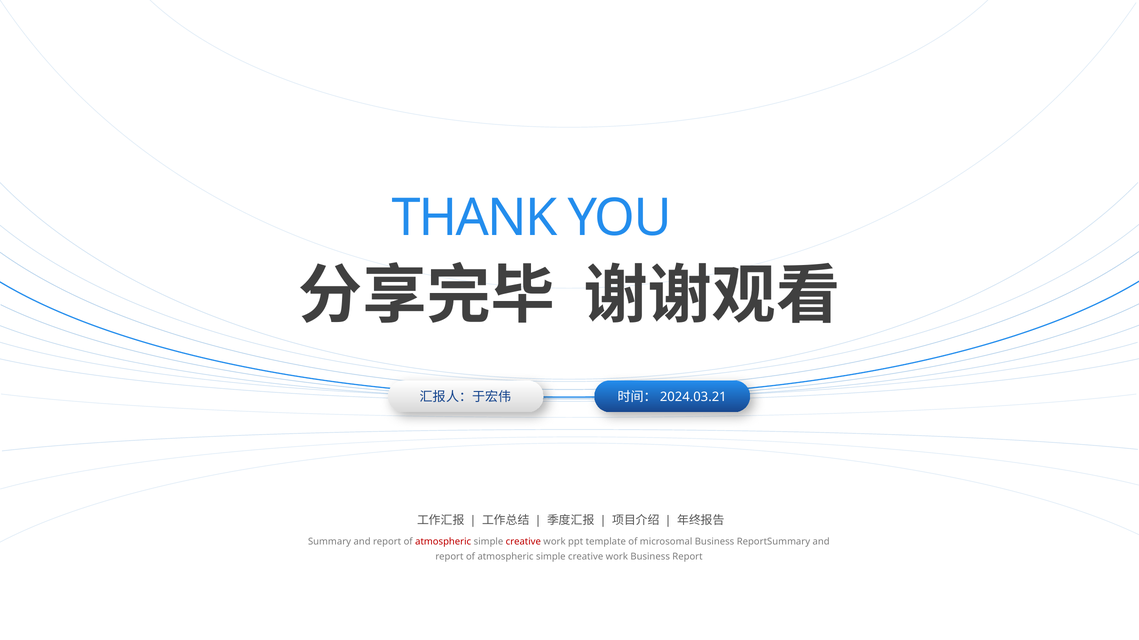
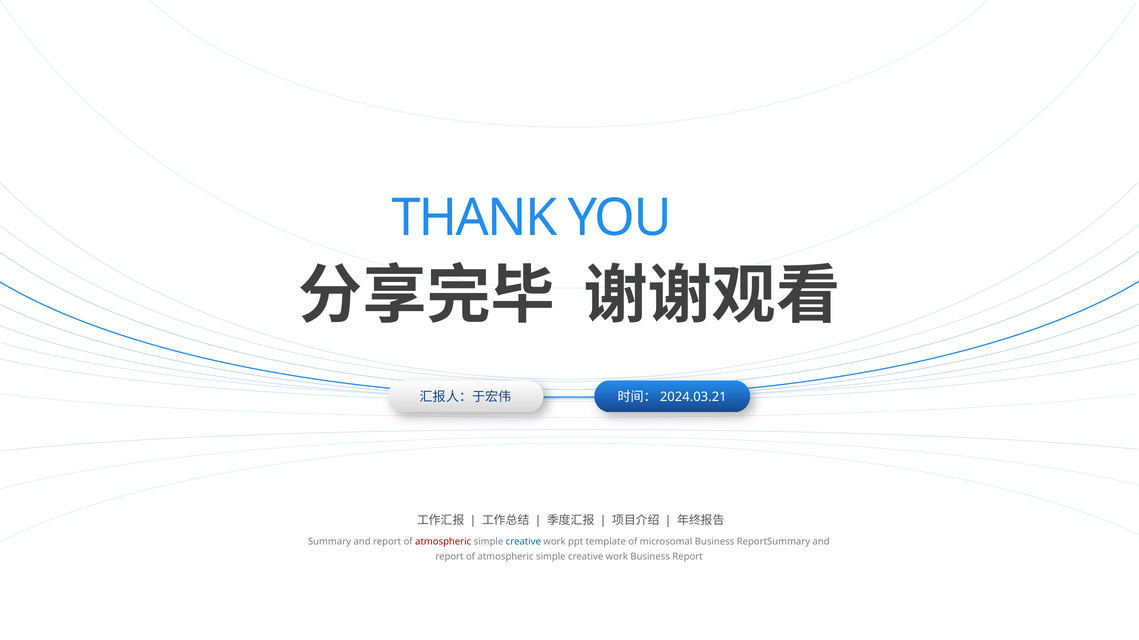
creative colour: red -> blue (523, 542)
